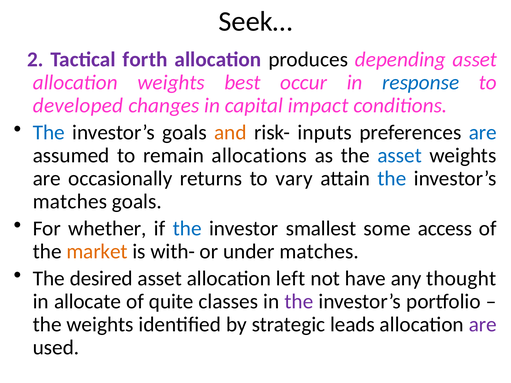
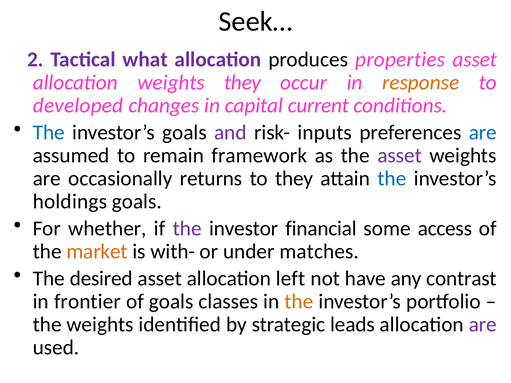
forth: forth -> what (145, 59)
depending: depending -> properties (400, 59)
weights best: best -> they (243, 82)
response colour: blue -> orange (421, 82)
impact: impact -> current (318, 105)
and colour: orange -> purple (230, 132)
allocations: allocations -> framework (259, 155)
asset colour: blue -> purple (400, 155)
to vary: vary -> they (294, 178)
matches: matches -> holdings (70, 201)
the colour: blue -> purple (187, 229)
smallest: smallest -> financial (321, 229)
thought: thought -> contrast (461, 279)
allocate: allocate -> frontier (87, 302)
of quite: quite -> goals (171, 302)
the colour: purple -> orange (299, 302)
